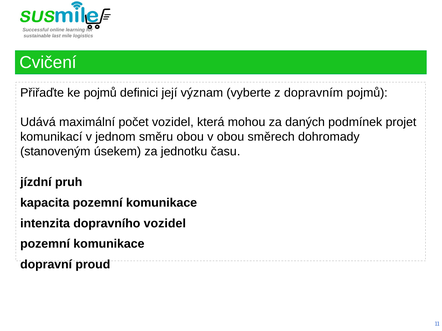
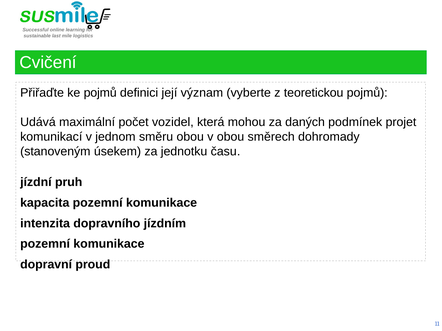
dopravním: dopravním -> teoretickou (314, 93)
dopravního vozidel: vozidel -> jízdním (165, 224)
